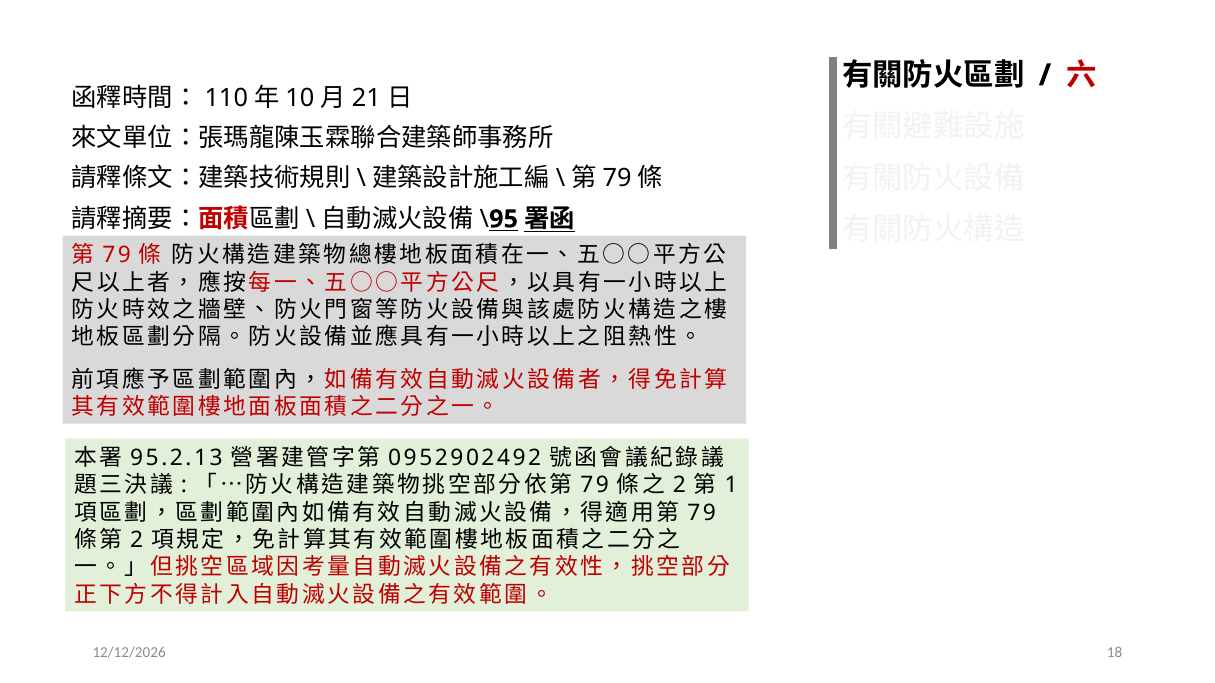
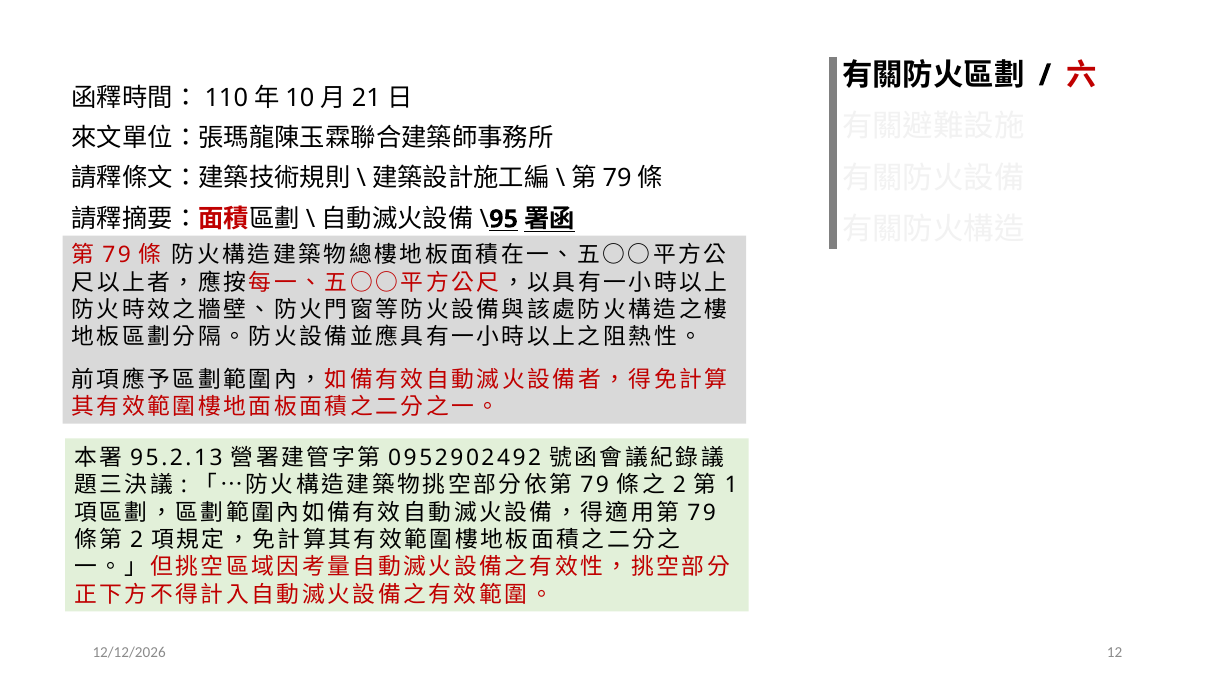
18: 18 -> 12 (1115, 653)
